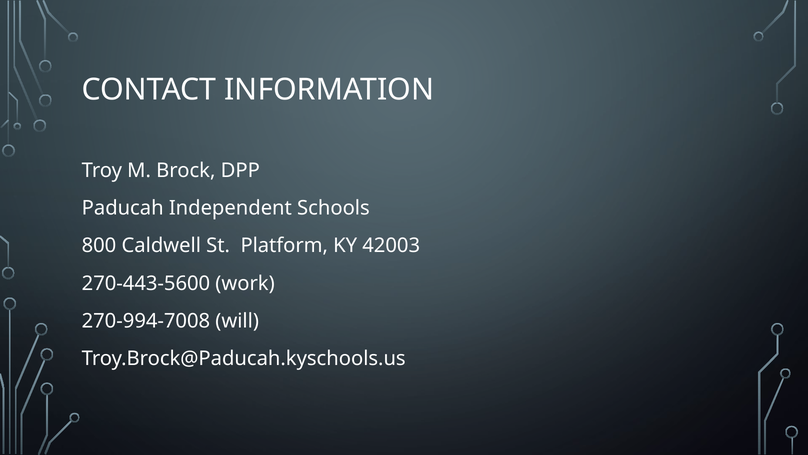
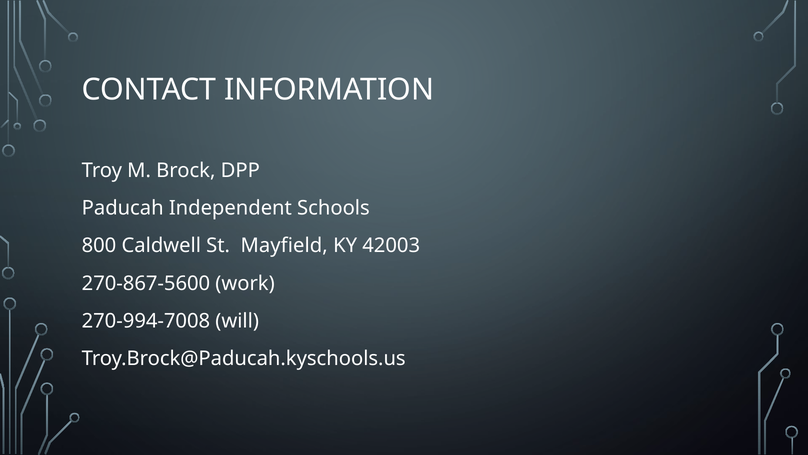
Platform: Platform -> Mayfield (284, 246)
270-443-5600: 270-443-5600 -> 270-867-5600 (146, 283)
